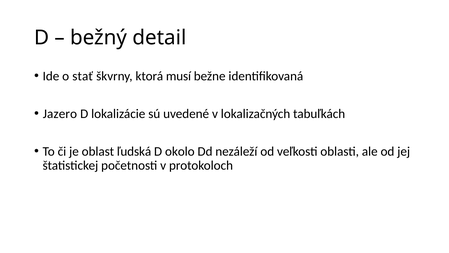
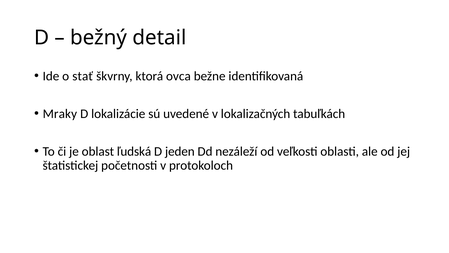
musí: musí -> ovca (178, 76)
Jazero: Jazero -> Mraky (60, 114)
okolo: okolo -> jeden (180, 151)
